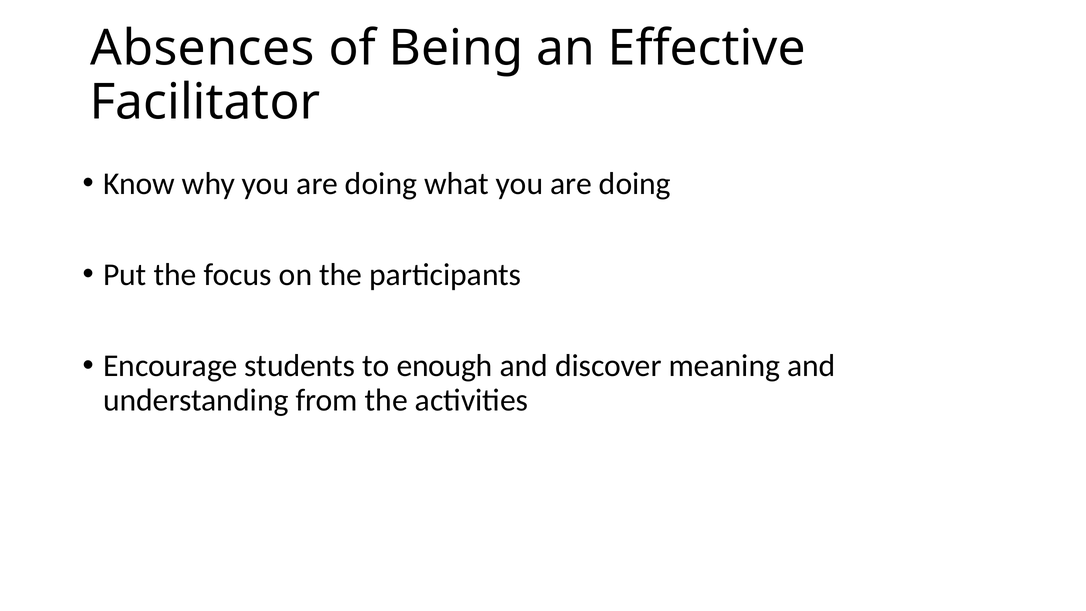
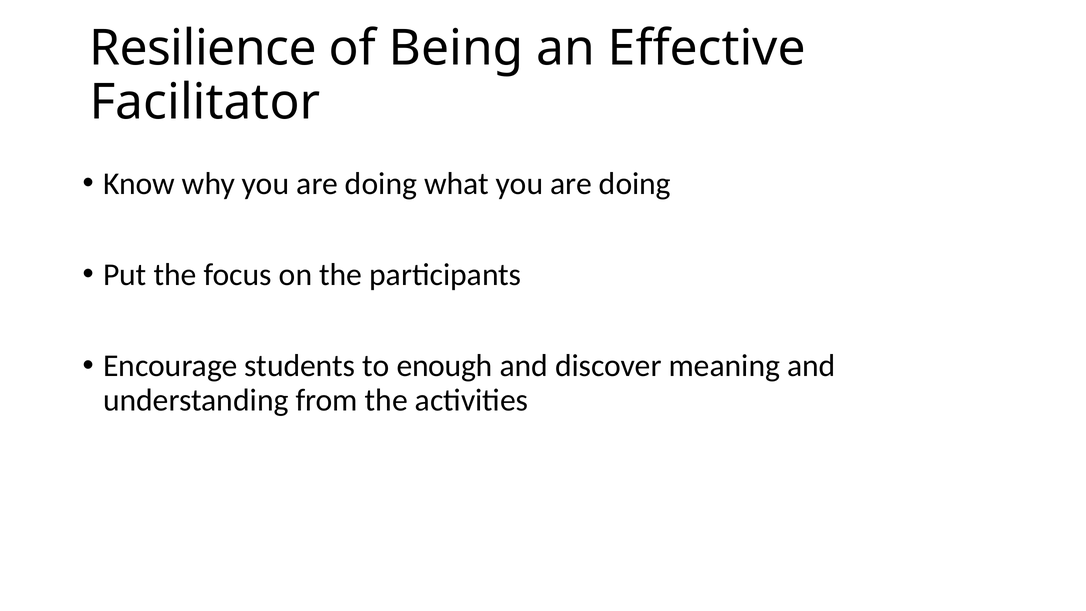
Absences: Absences -> Resilience (203, 48)
